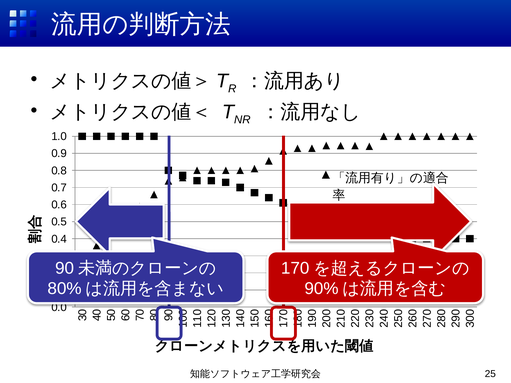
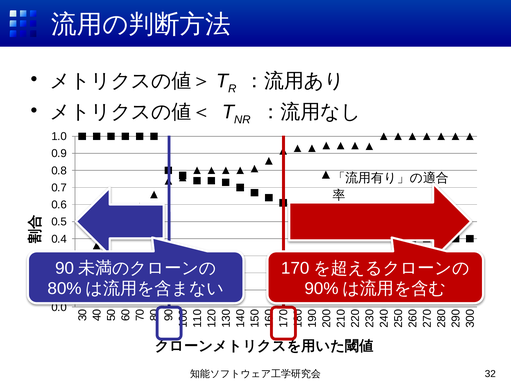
25: 25 -> 32 (490, 374)
